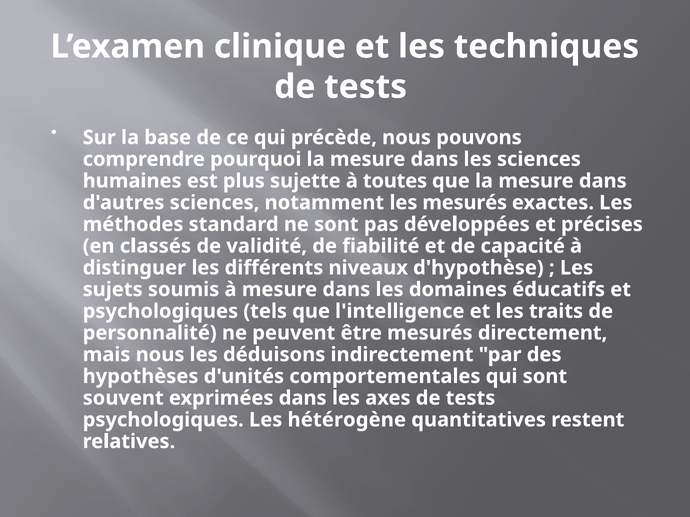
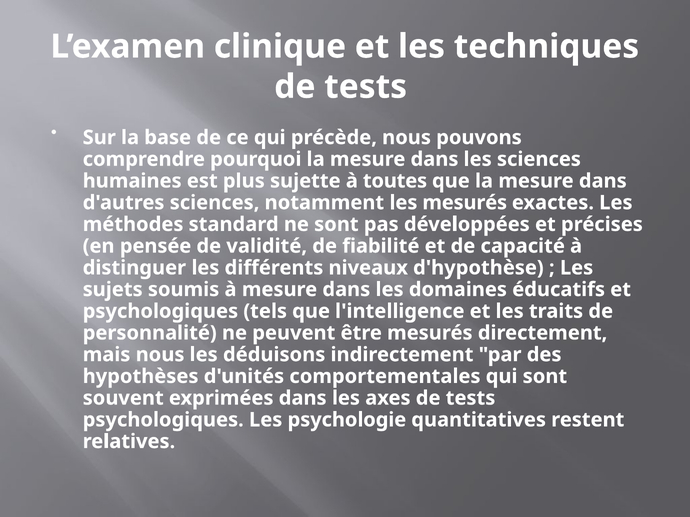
classés: classés -> pensée (156, 246)
hétérogène: hétérogène -> psychologie (347, 420)
